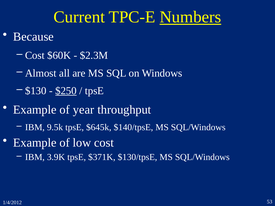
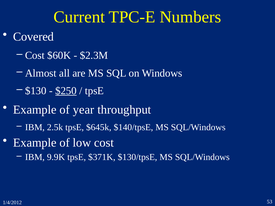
Numbers underline: present -> none (190, 17)
Because: Because -> Covered (33, 37)
9.5k: 9.5k -> 2.5k (55, 127)
3.9K: 3.9K -> 9.9K (56, 157)
